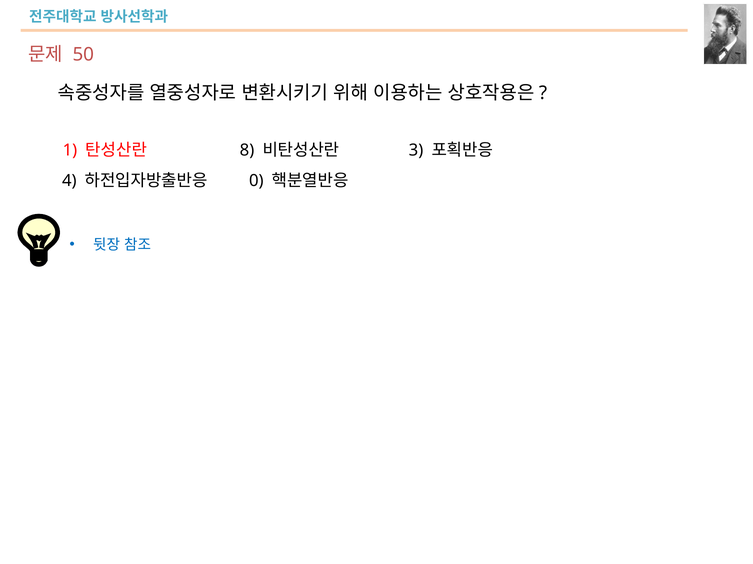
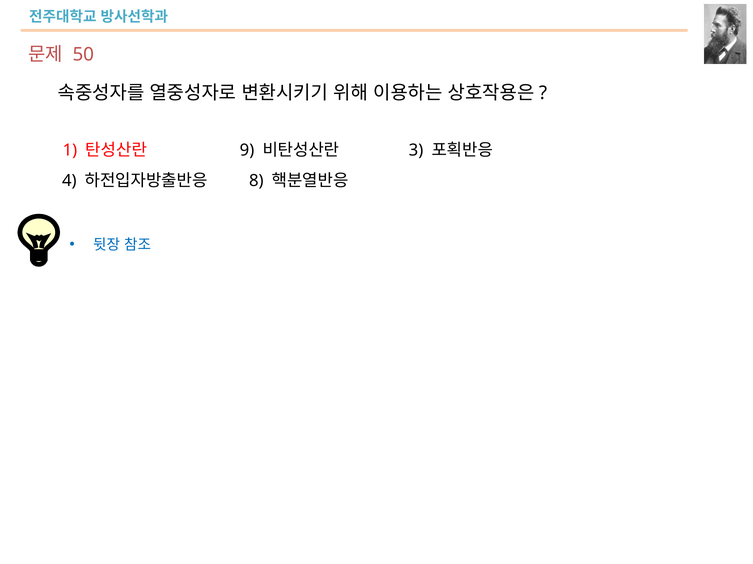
8: 8 -> 9 (247, 150)
0: 0 -> 8 (256, 181)
